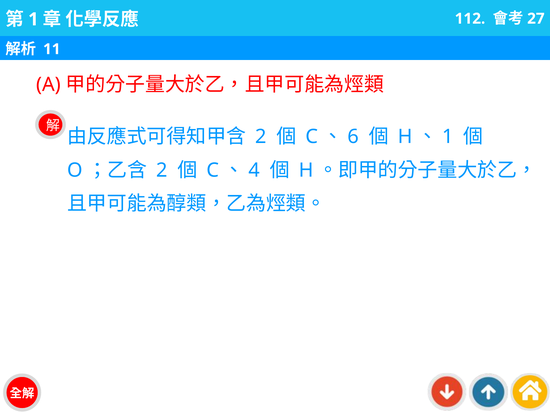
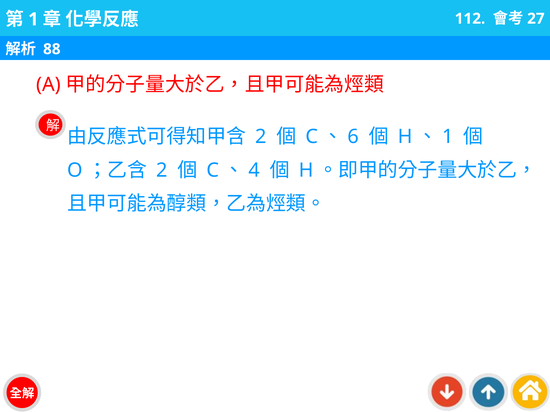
11: 11 -> 88 (52, 49)
